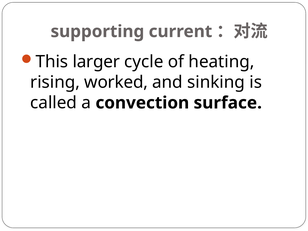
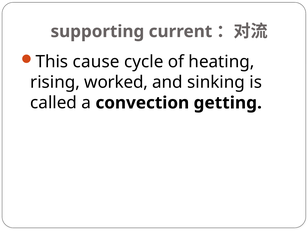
larger: larger -> cause (96, 62)
surface: surface -> getting (228, 103)
